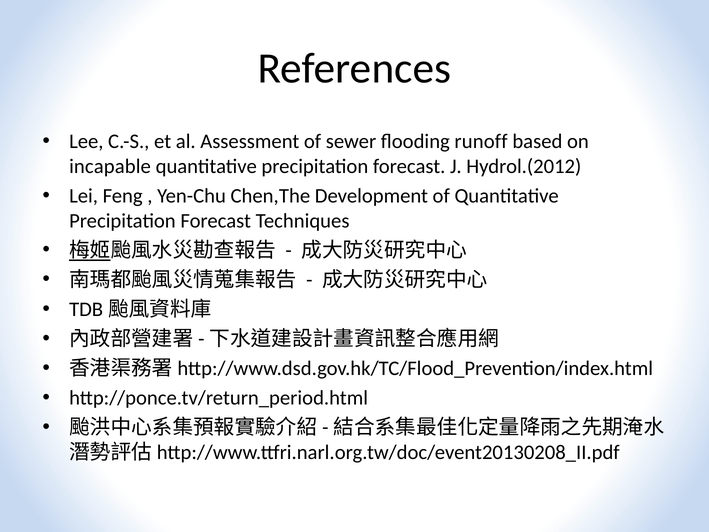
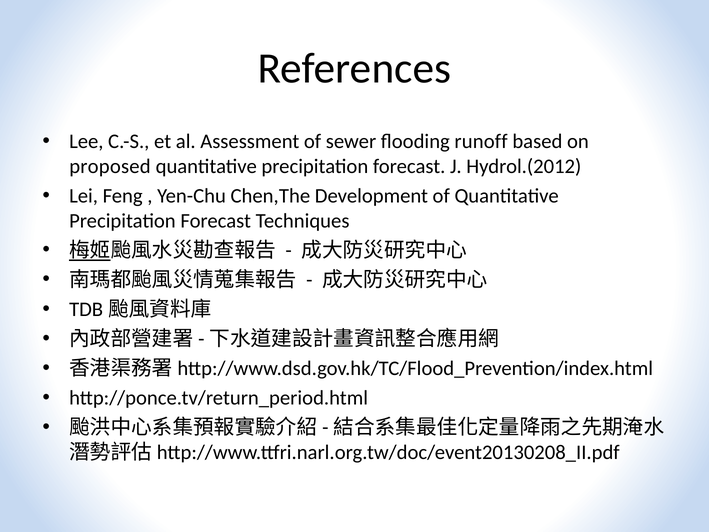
incapable: incapable -> proposed (110, 166)
